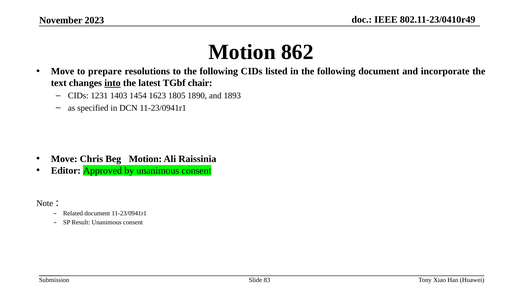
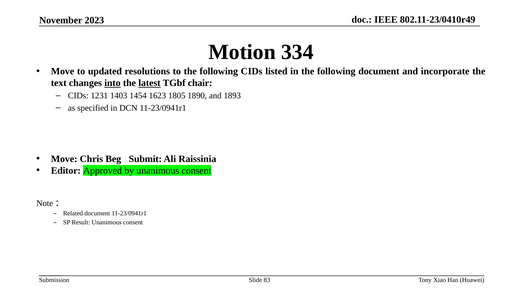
862: 862 -> 334 (297, 52)
prepare: prepare -> updated (105, 71)
latest underline: none -> present (149, 83)
Beg Motion: Motion -> Submit (145, 159)
